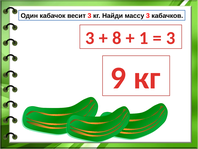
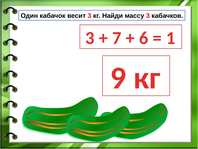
8: 8 -> 7 (117, 38)
1: 1 -> 6 (144, 38)
3: 3 -> 1 (171, 38)
